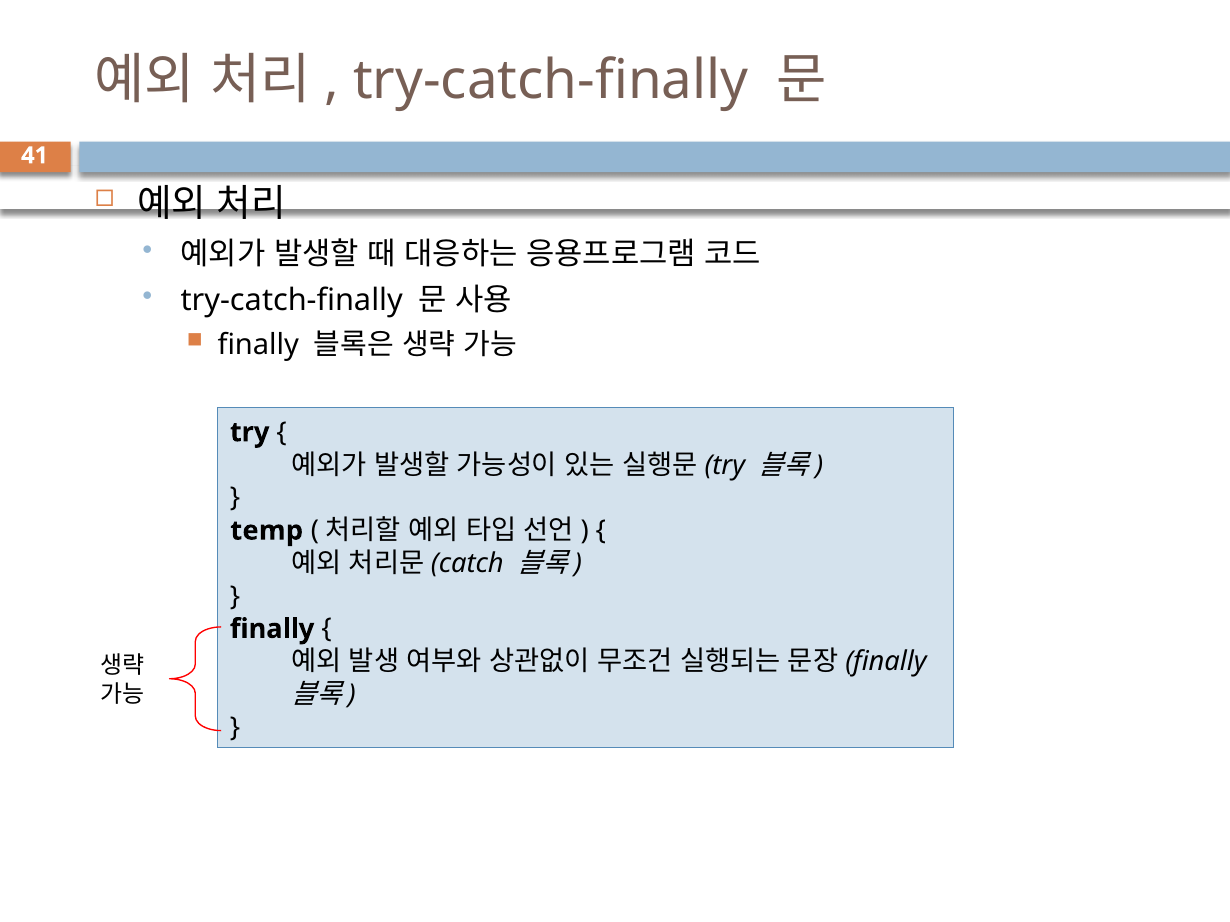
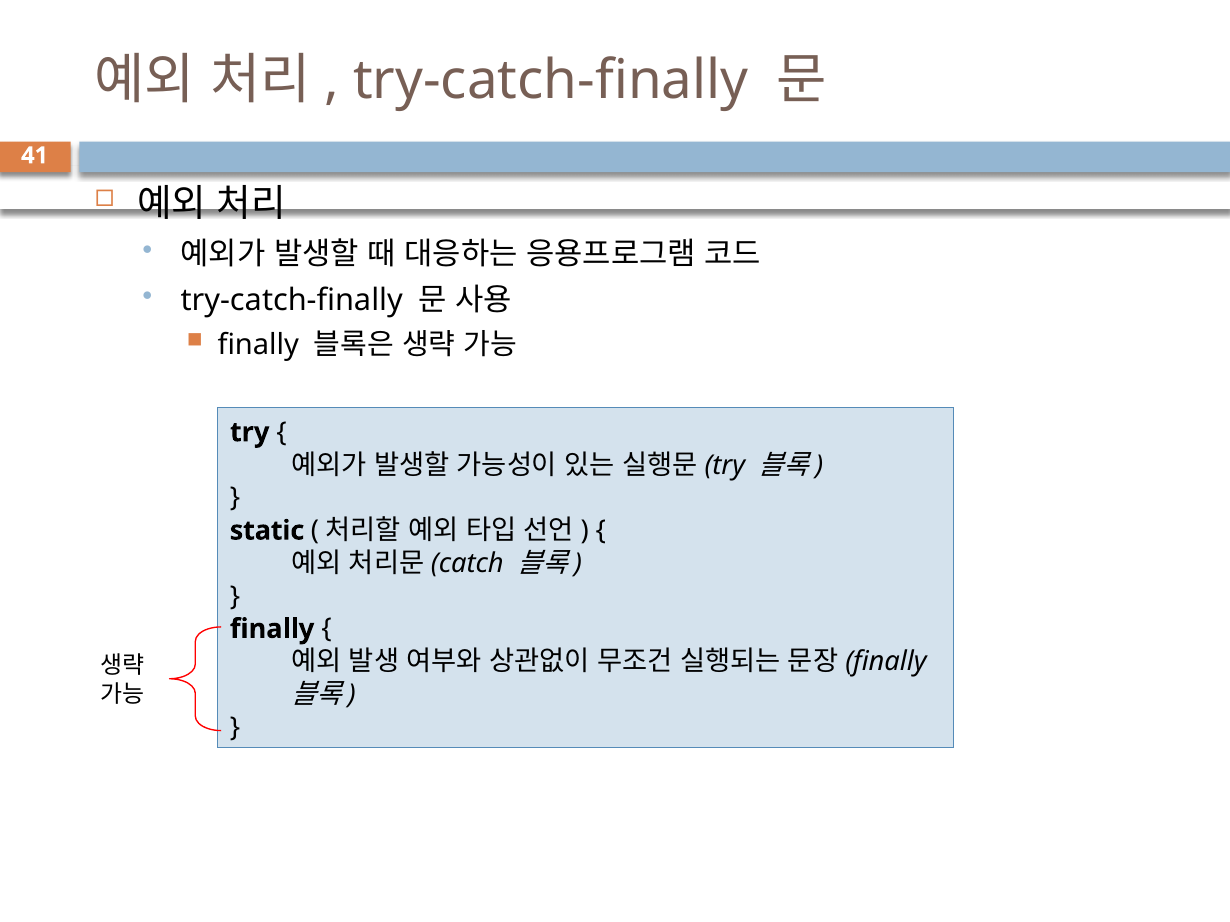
temp: temp -> static (267, 531)
